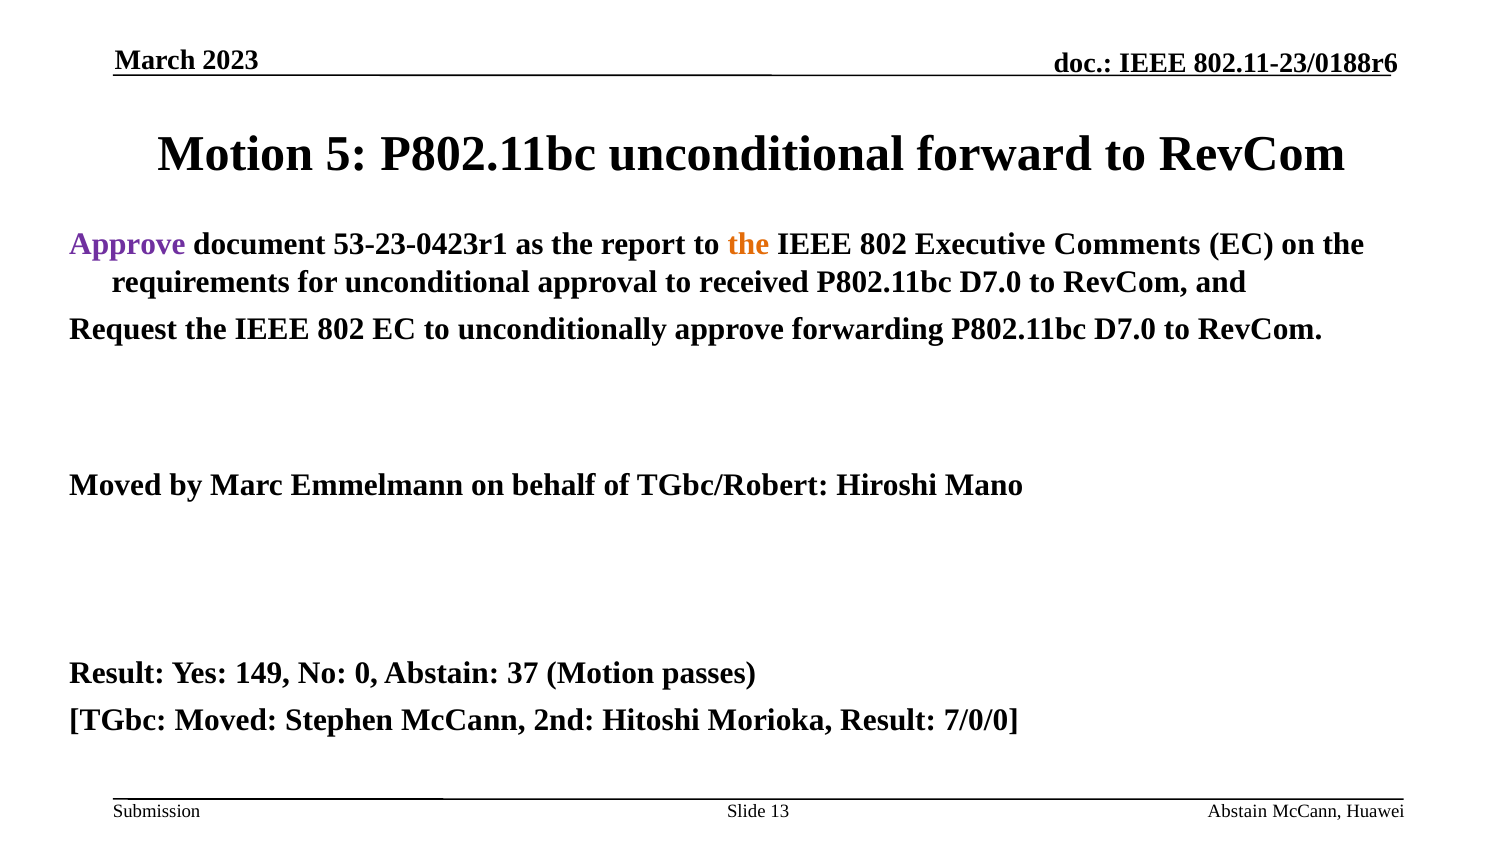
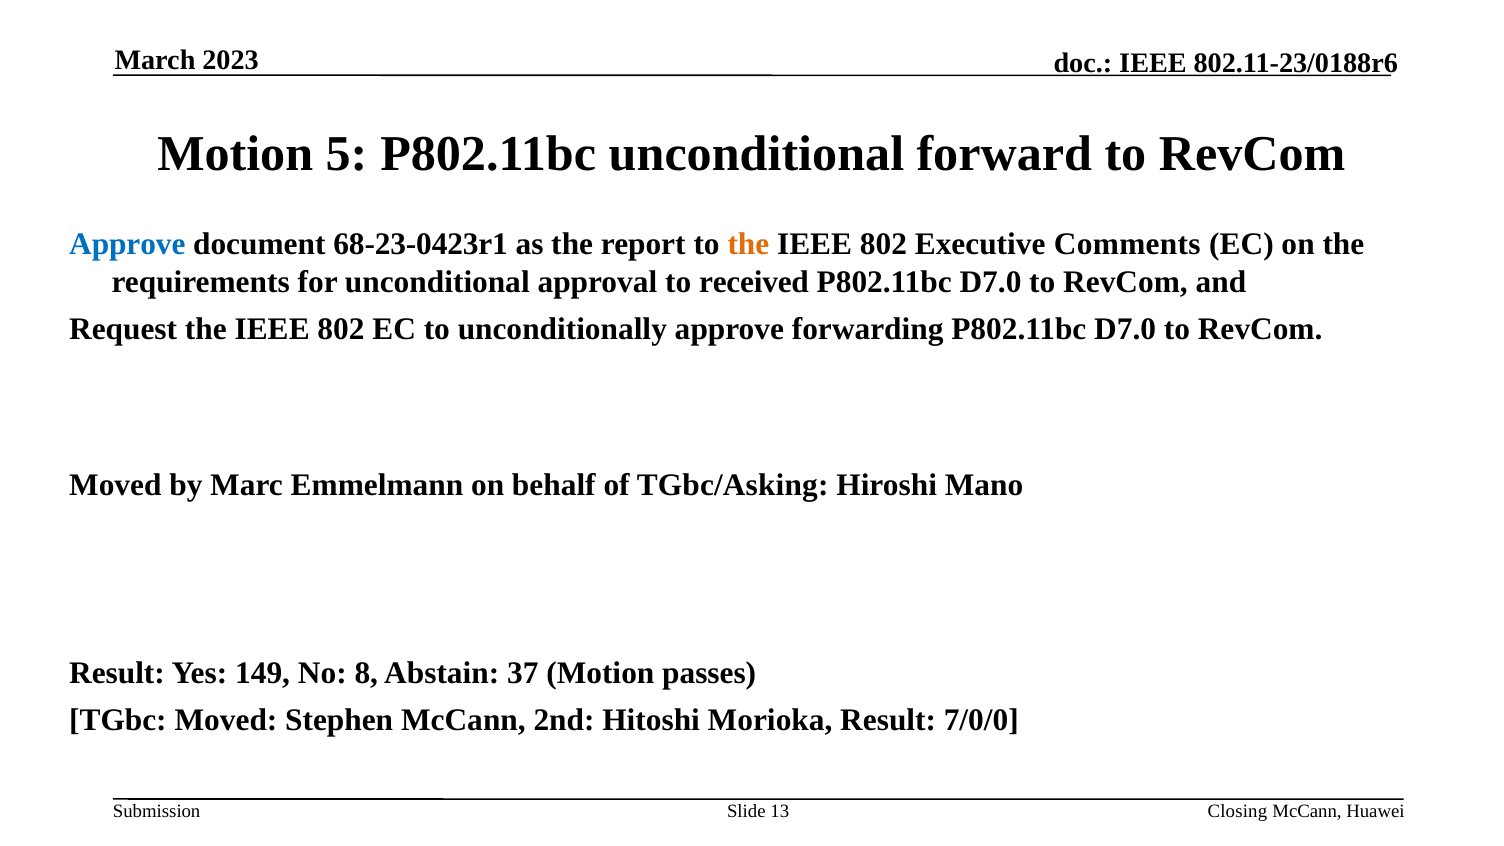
Approve colour: purple -> blue (127, 244)
53-23-0423r1: 53-23-0423r1 -> 68-23-0423r1 (421, 244)
TGbc/Robert: TGbc/Robert -> TGbc/Asking (733, 485)
0: 0 -> 8 (366, 673)
13 Abstain: Abstain -> Closing (1237, 811)
